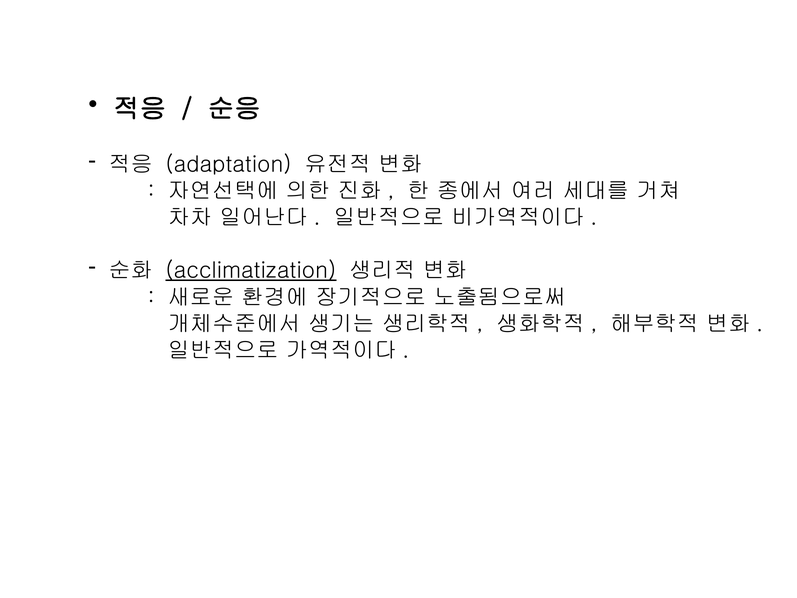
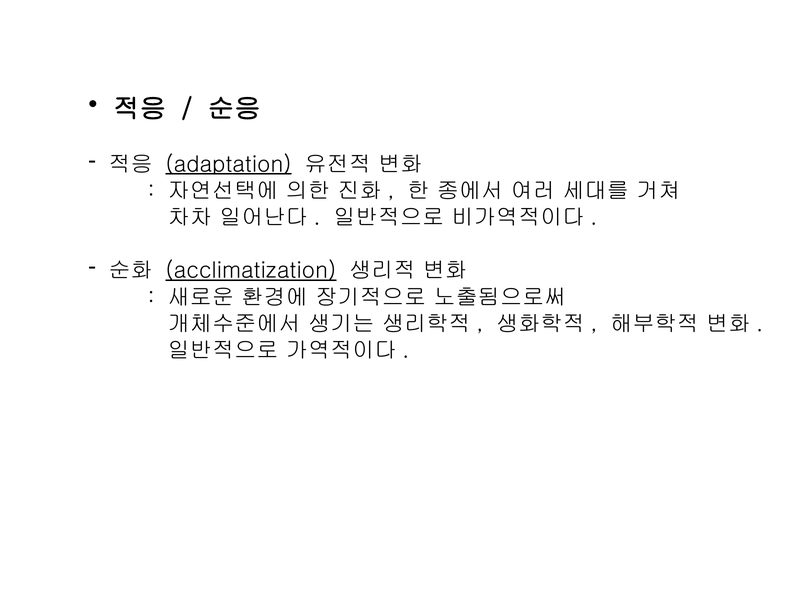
adaptation underline: none -> present (229, 164)
